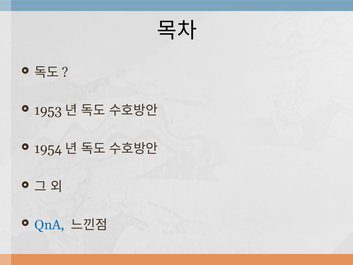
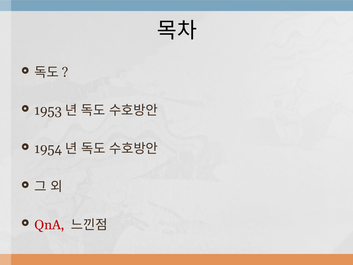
QnA colour: blue -> red (49, 225)
